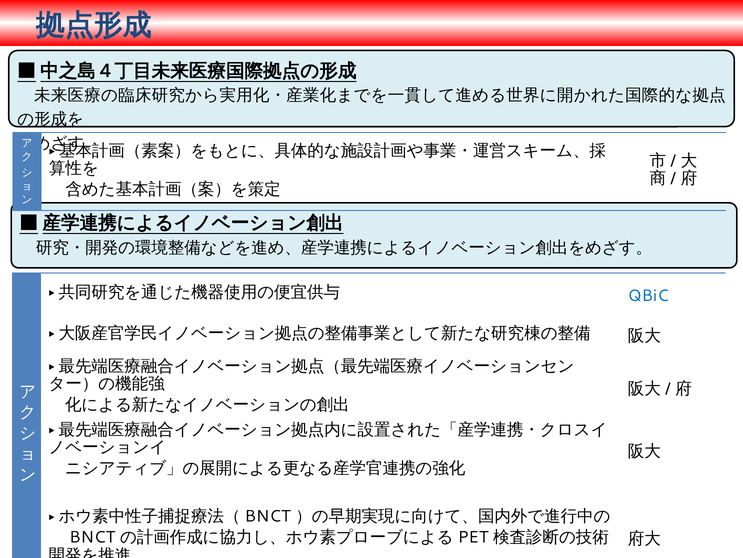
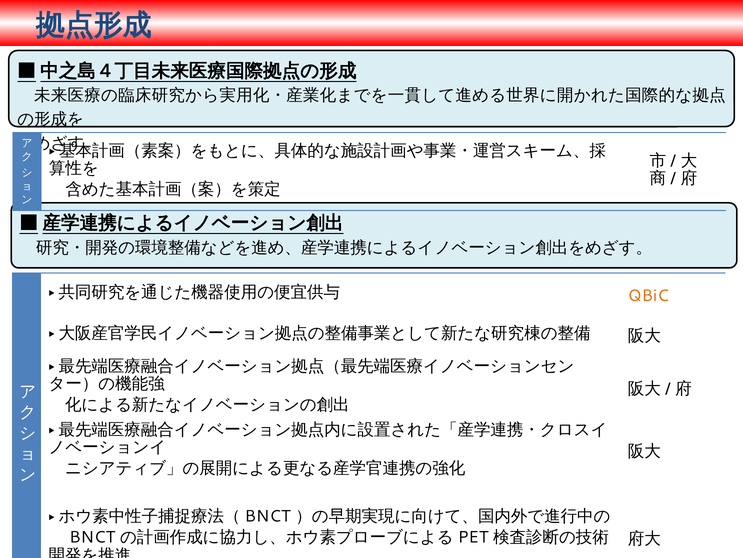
QBiC colour: blue -> orange (648, 295)
